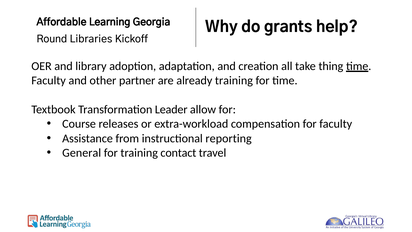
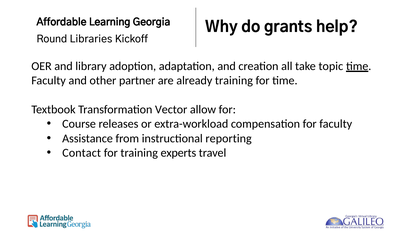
thing: thing -> topic (331, 66)
Leader: Leader -> Vector (171, 109)
General: General -> Contact (82, 153)
contact: contact -> experts (178, 153)
